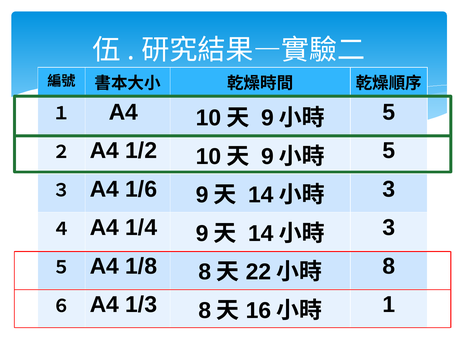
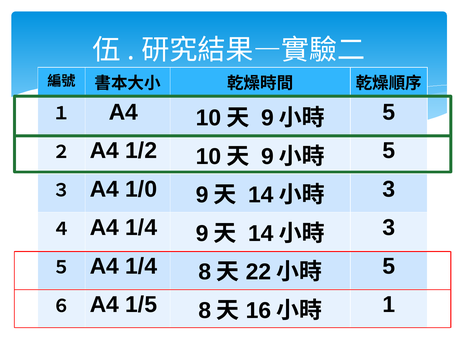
1/6: 1/6 -> 1/0 (141, 189)
５ A4 1/8: 1/8 -> 1/4 (141, 266)
8: 8 -> 5 (389, 266)
1/3: 1/3 -> 1/5 (141, 304)
